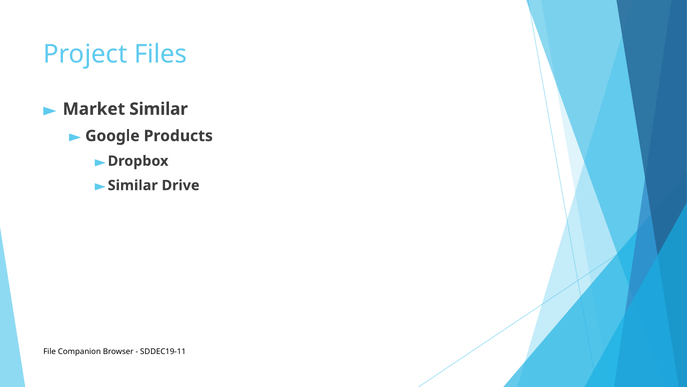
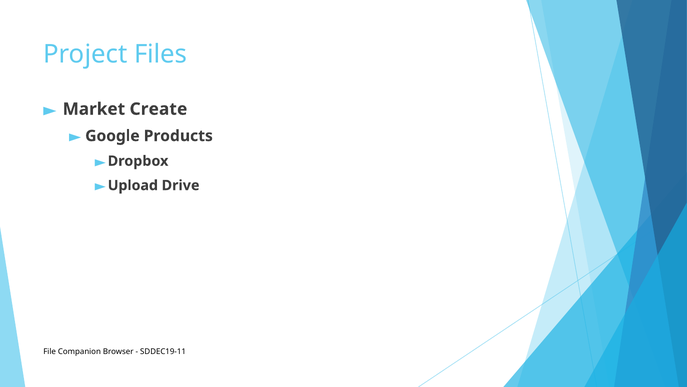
Market Similar: Similar -> Create (158, 109)
Similar: Similar -> Upload (133, 185)
